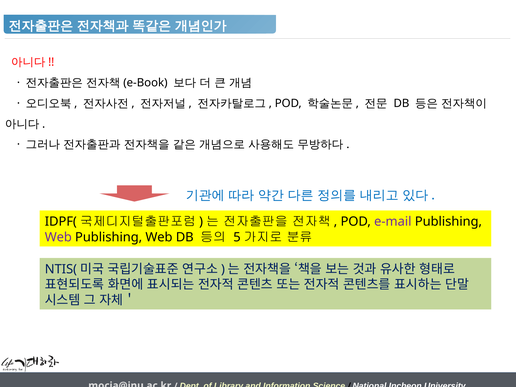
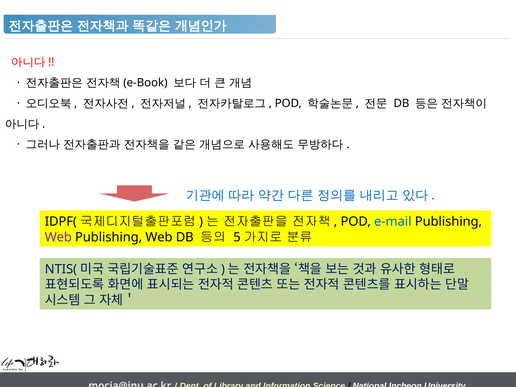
e-mail colour: purple -> blue (393, 222)
